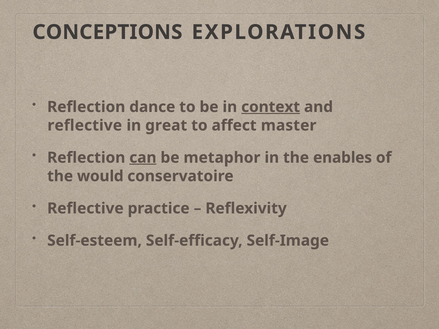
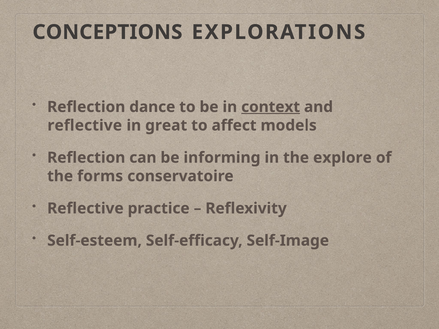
master: master -> models (289, 126)
can underline: present -> none (143, 158)
metaphor: metaphor -> informing (222, 158)
enables: enables -> explore (342, 158)
would: would -> forms (100, 176)
